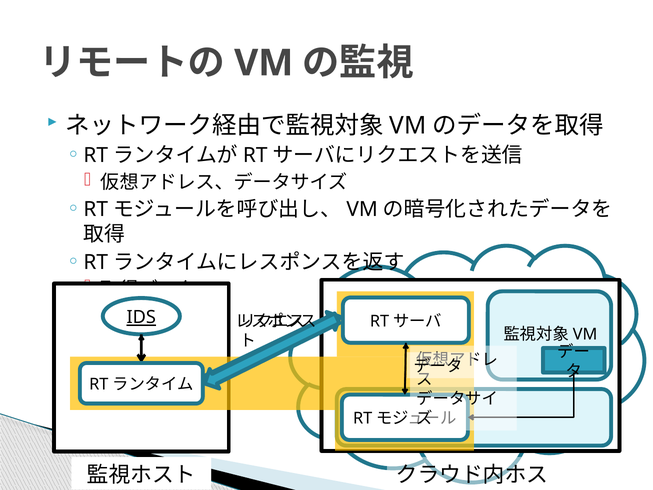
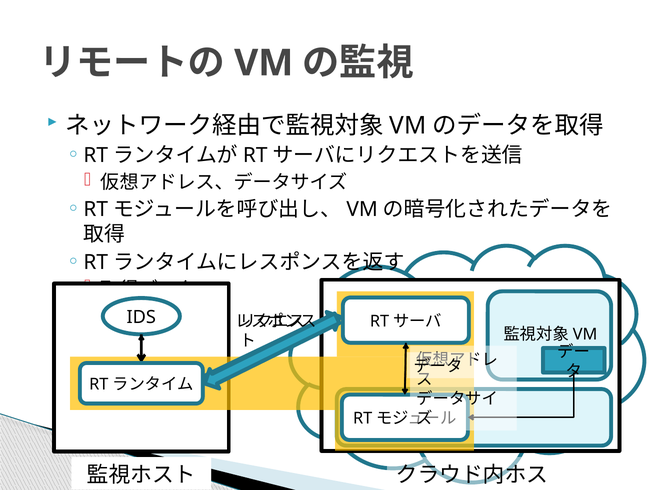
IDS underline: present -> none (141, 317)
